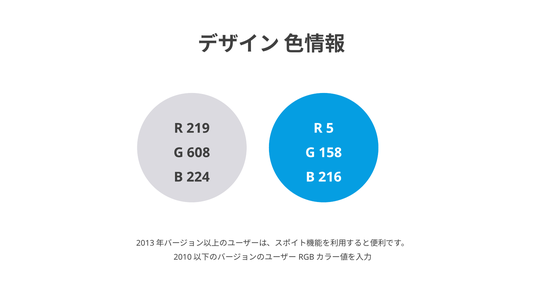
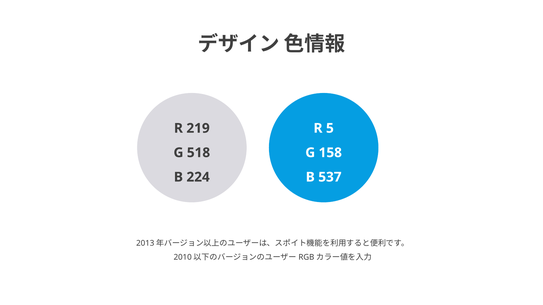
608: 608 -> 518 (198, 153)
216: 216 -> 537 (330, 177)
